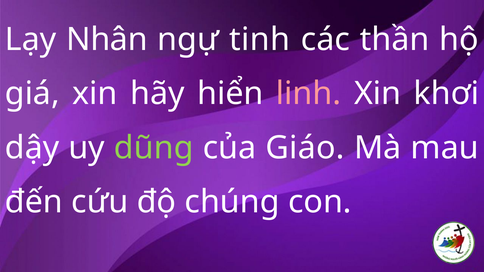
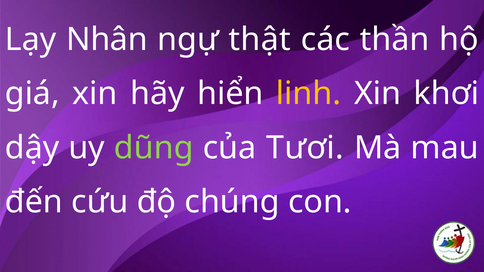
tinh: tinh -> thật (260, 40)
linh colour: pink -> yellow (309, 94)
Giáo: Giáo -> Tươi (305, 148)
